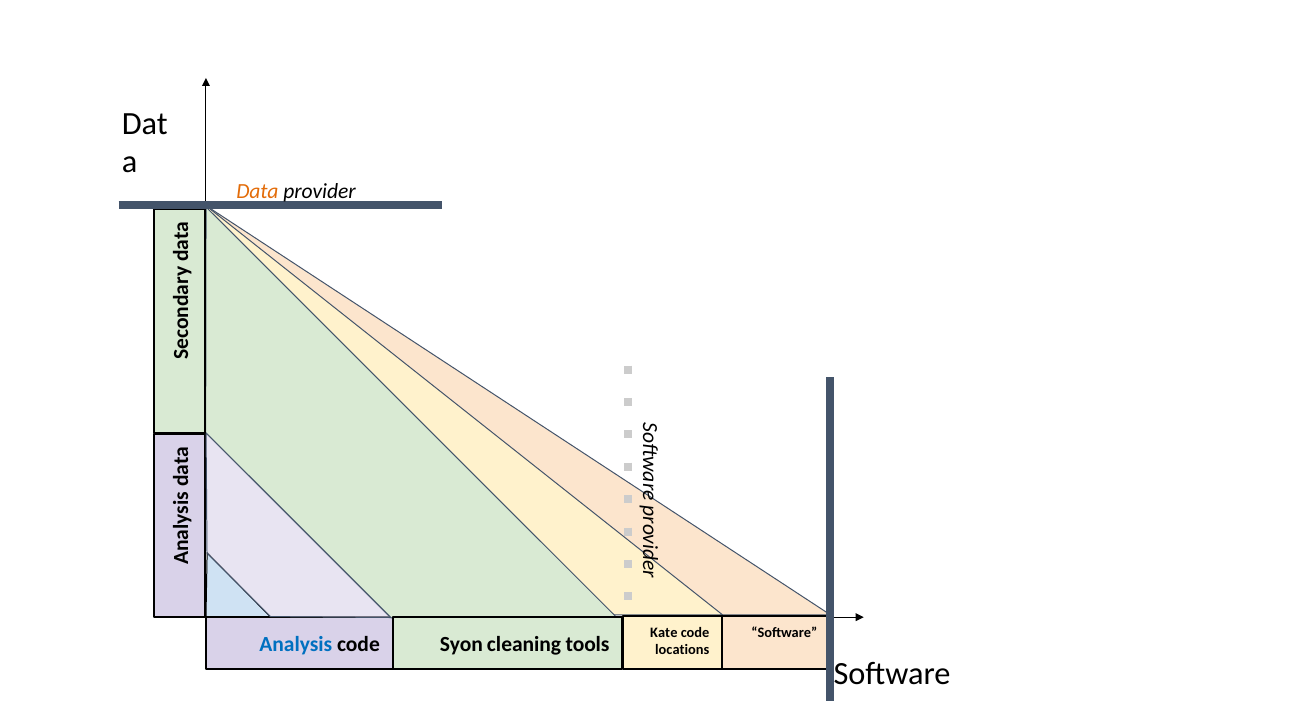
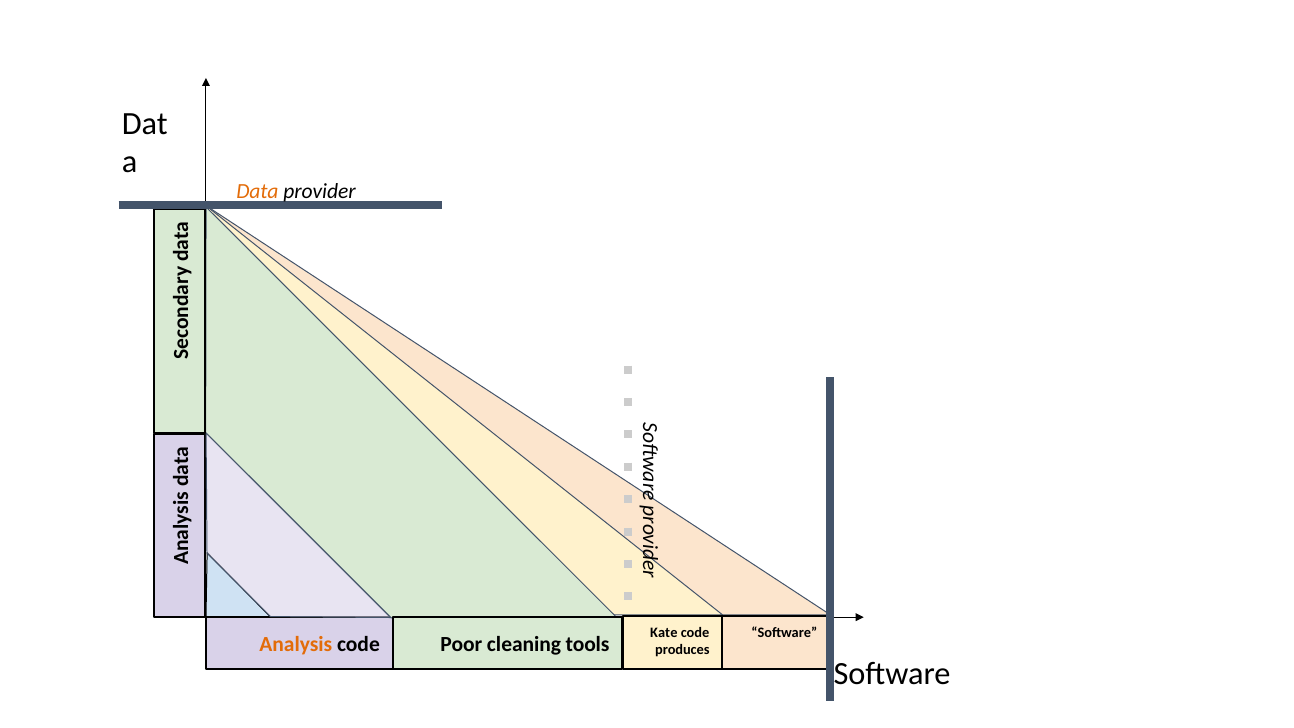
Analysis colour: blue -> orange (296, 645)
Syon: Syon -> Poor (461, 645)
locations: locations -> produces (682, 650)
